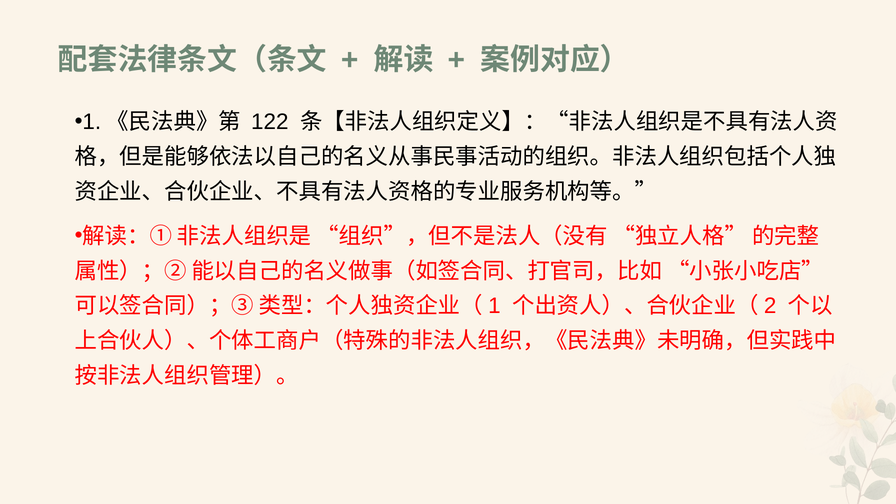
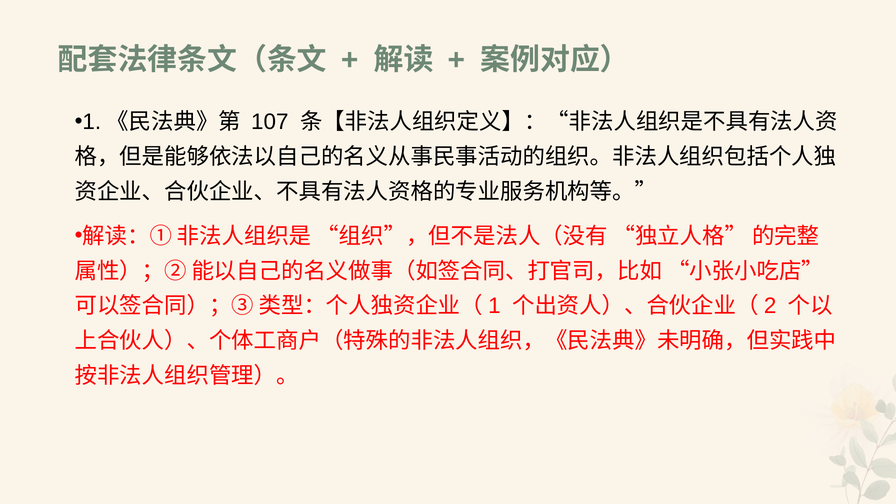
122: 122 -> 107 (270, 122)
